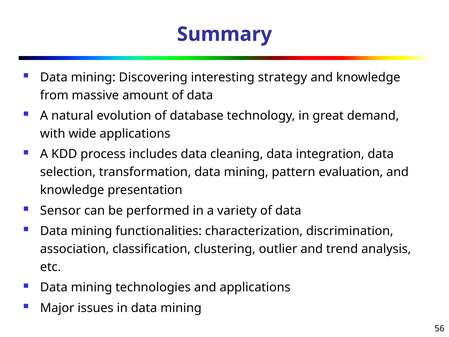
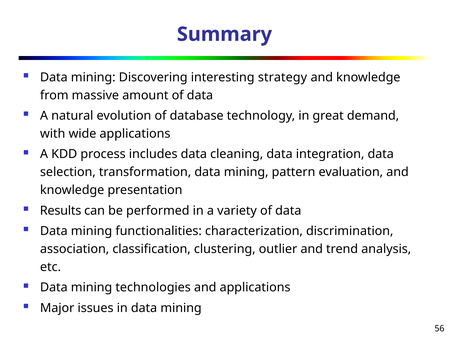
Sensor: Sensor -> Results (61, 210)
